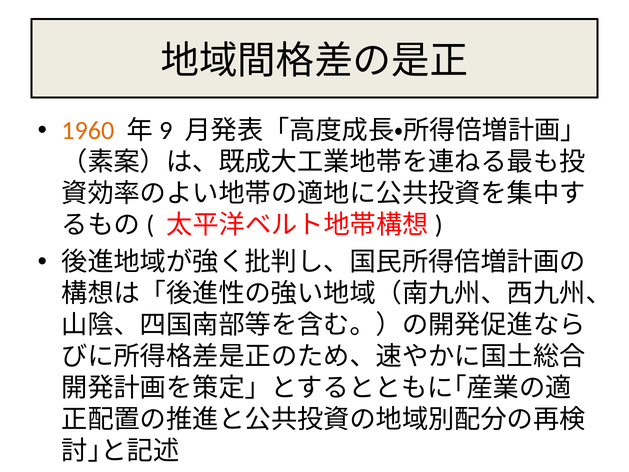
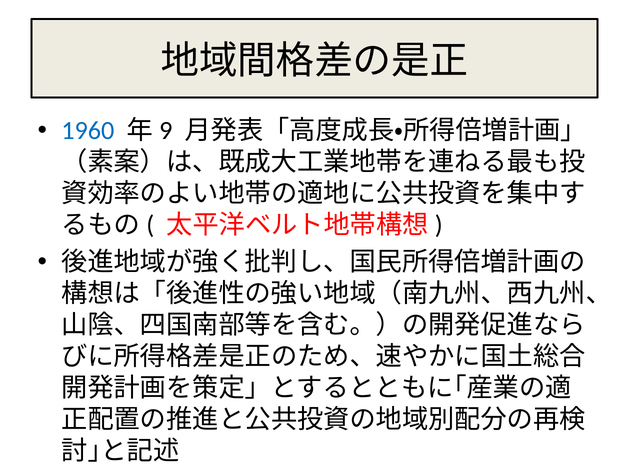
1960 colour: orange -> blue (88, 131)
